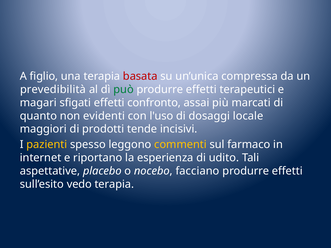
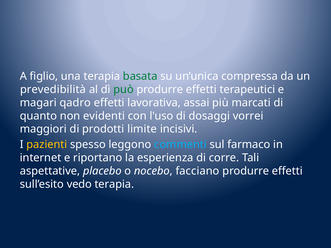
basata colour: red -> green (140, 76)
sfigati: sfigati -> qadro (75, 103)
confronto: confronto -> lavorativa (154, 103)
locale: locale -> vorrei (248, 116)
tende: tende -> limite (142, 129)
commenti colour: yellow -> light blue (180, 145)
udito: udito -> corre (224, 158)
